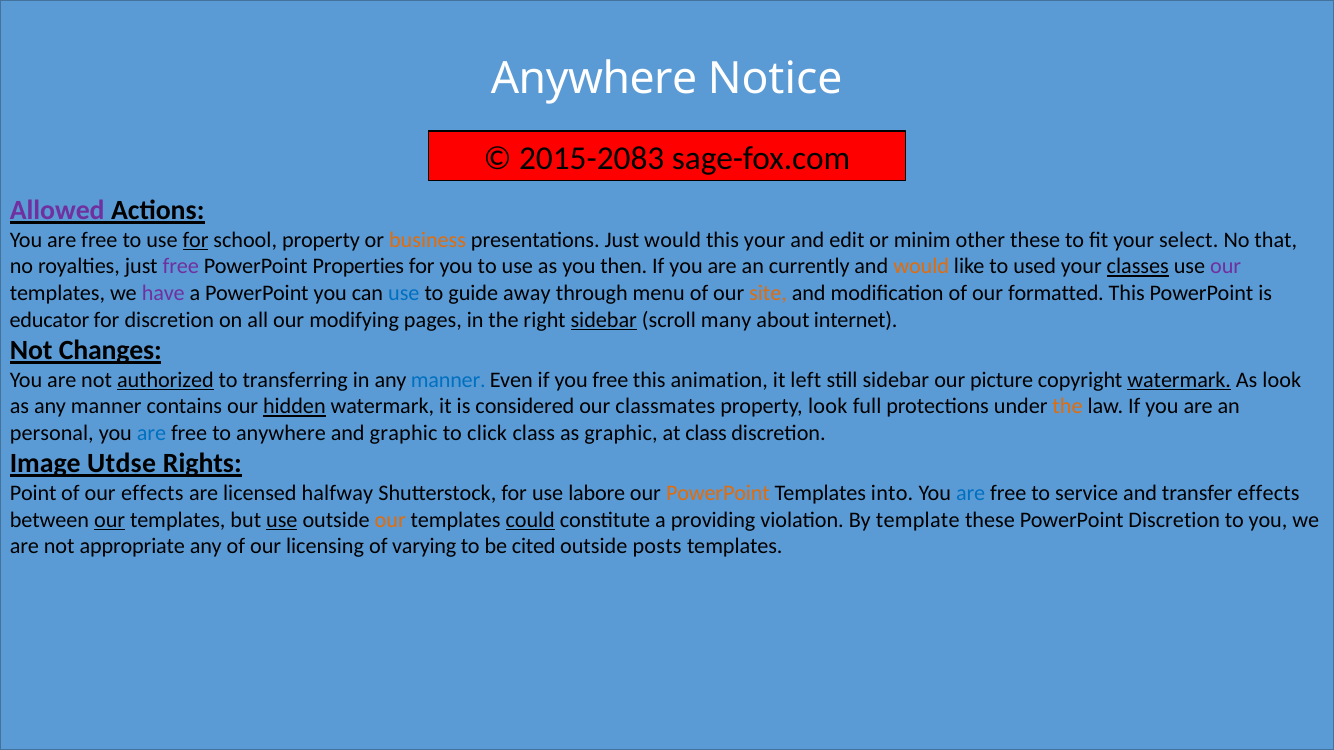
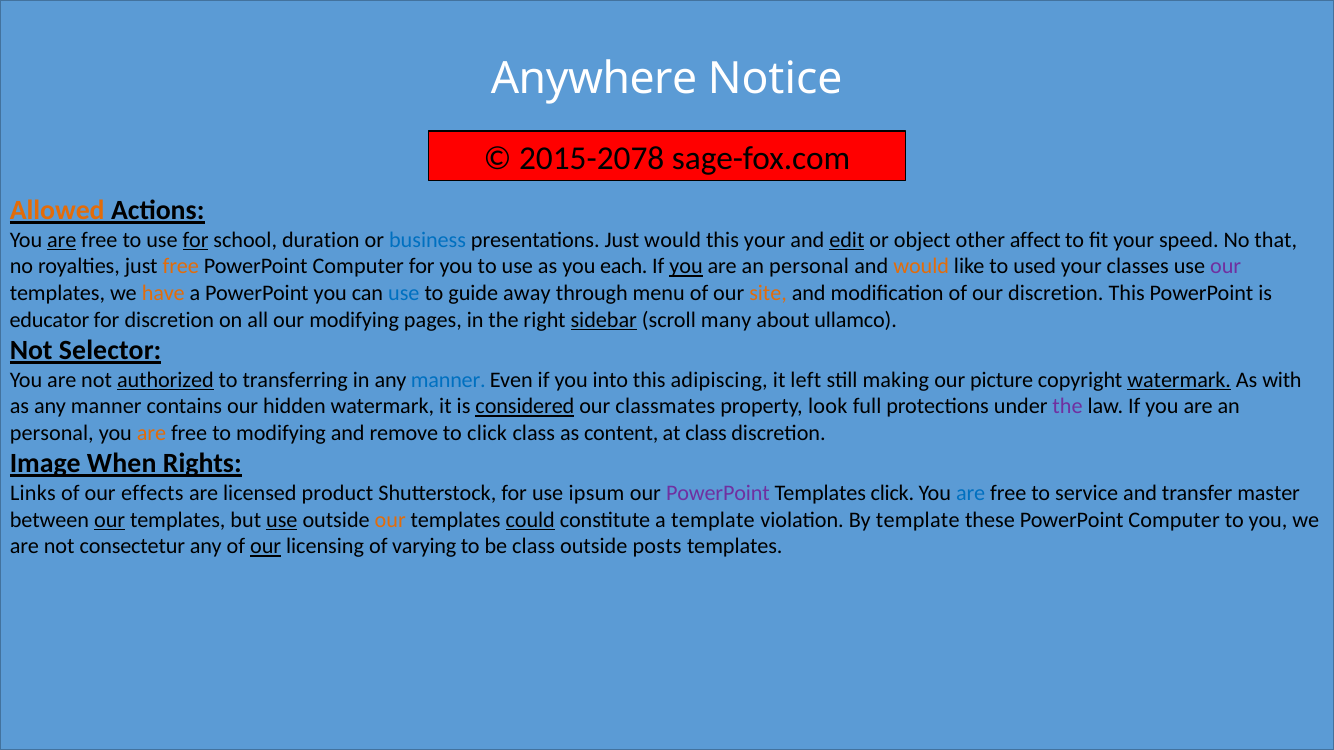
2015-2083: 2015-2083 -> 2015-2078 (592, 158)
Allowed colour: purple -> orange (57, 210)
are underline: none -> present (62, 240)
school property: property -> duration (321, 240)
business colour: orange -> blue (428, 240)
edit underline: none -> present (847, 240)
minim: minim -> object (922, 240)
other these: these -> affect (1035, 240)
select: select -> speed (1189, 240)
free colour: purple -> orange (181, 267)
Properties: Properties -> Computer (358, 267)
then: then -> each (624, 267)
you underline: none -> present (686, 267)
currently: currently -> personal (809, 267)
classes underline: present -> none (1138, 267)
have colour: purple -> orange (163, 293)
our formatted: formatted -> discretion (1056, 293)
internet: internet -> ullamco (856, 320)
Changes: Changes -> Selector (110, 350)
you free: free -> into (610, 380)
animation: animation -> adipiscing (719, 380)
still sidebar: sidebar -> making (896, 380)
As look: look -> with (1282, 380)
hidden underline: present -> none (294, 407)
considered underline: none -> present (525, 407)
the colour: orange -> purple (1068, 407)
are colour: blue -> orange (151, 433)
to anywhere: anywhere -> modifying (281, 433)
and graphic: graphic -> remove (404, 433)
as graphic: graphic -> content (621, 433)
Utdse: Utdse -> When (122, 464)
Point: Point -> Links (33, 493)
halfway: halfway -> product (337, 493)
labore: labore -> ipsum (597, 493)
PowerPoint colour: orange -> purple (718, 493)
Templates into: into -> click (892, 493)
transfer effects: effects -> master (1269, 493)
a providing: providing -> template (713, 520)
these PowerPoint Discretion: Discretion -> Computer (1174, 520)
appropriate: appropriate -> consectetur (132, 547)
our underline: none -> present (266, 547)
be cited: cited -> class (534, 547)
